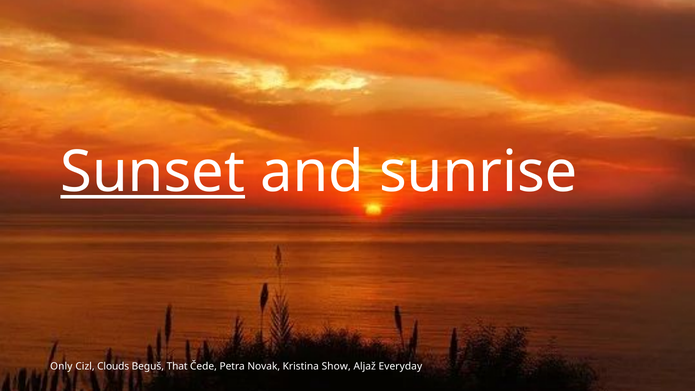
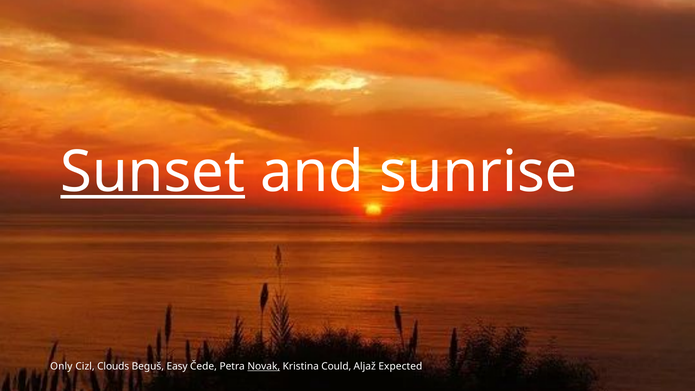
That: That -> Easy (177, 366)
Novak underline: none -> present (264, 366)
Show: Show -> Could (336, 366)
Everyday: Everyday -> Expected (400, 366)
